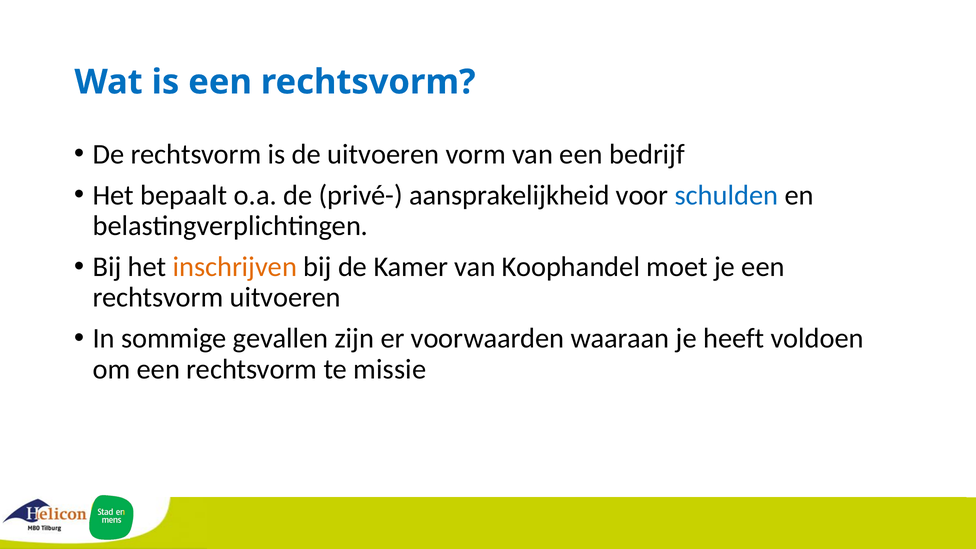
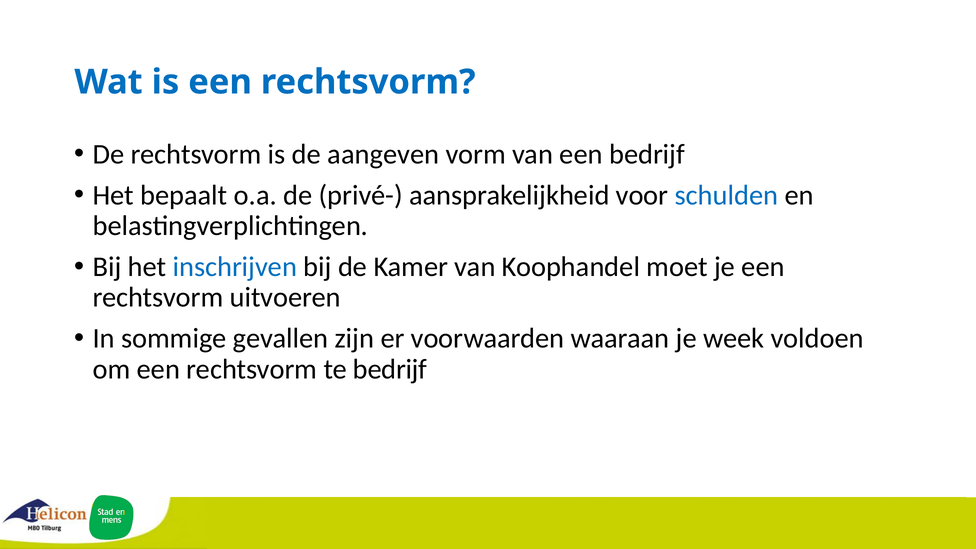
de uitvoeren: uitvoeren -> aangeven (383, 154)
inschrijven colour: orange -> blue (235, 267)
heeft: heeft -> week (734, 338)
te missie: missie -> bedrijf (390, 369)
